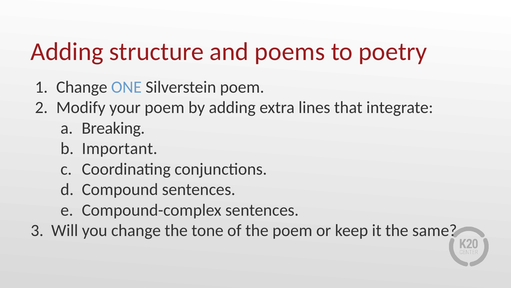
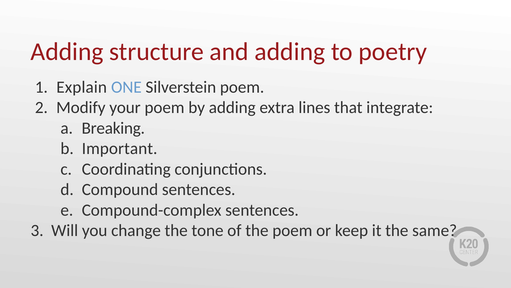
and poems: poems -> adding (290, 52)
Change: Change -> Explain (82, 87)
